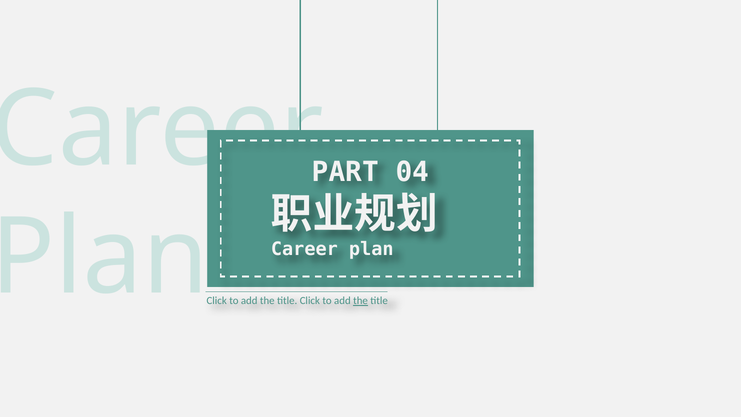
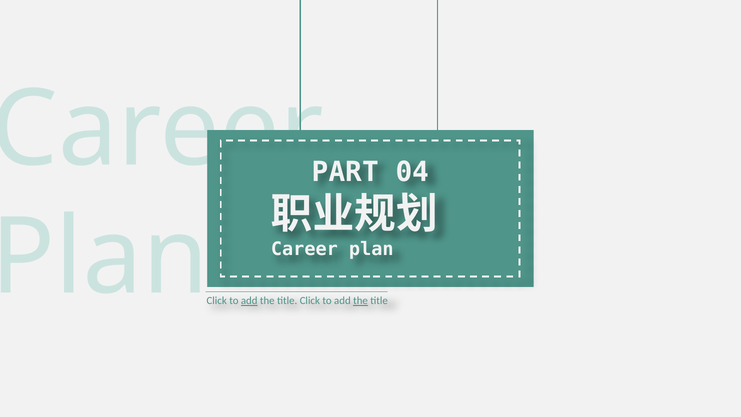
add underline: none -> present (249, 301)
